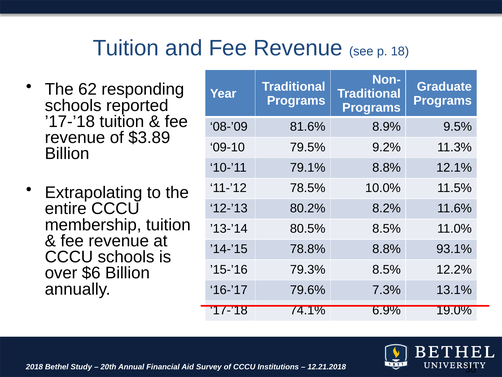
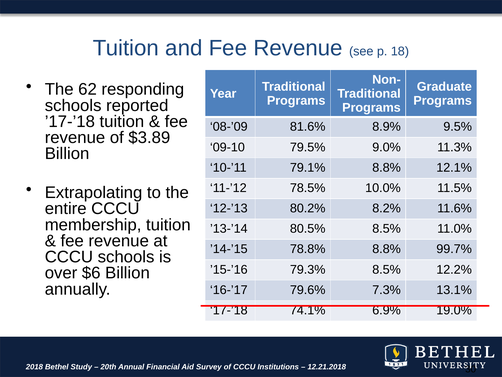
9.2%: 9.2% -> 9.0% (387, 147)
93.1%: 93.1% -> 99.7% (454, 249)
